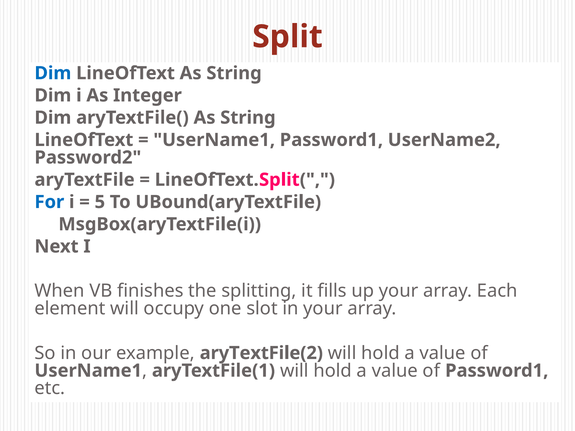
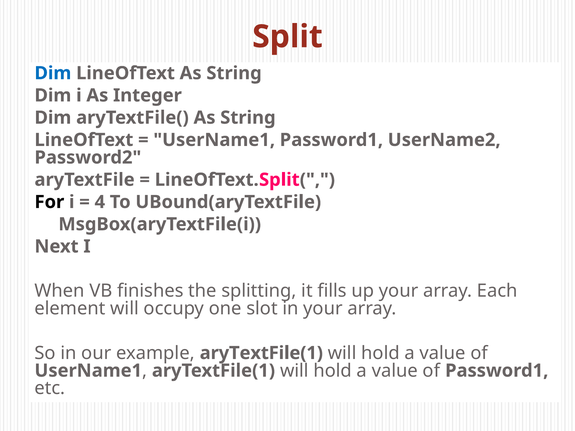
For colour: blue -> black (49, 202)
5: 5 -> 4 (100, 202)
example aryTextFile(2: aryTextFile(2 -> aryTextFile(1 (261, 353)
